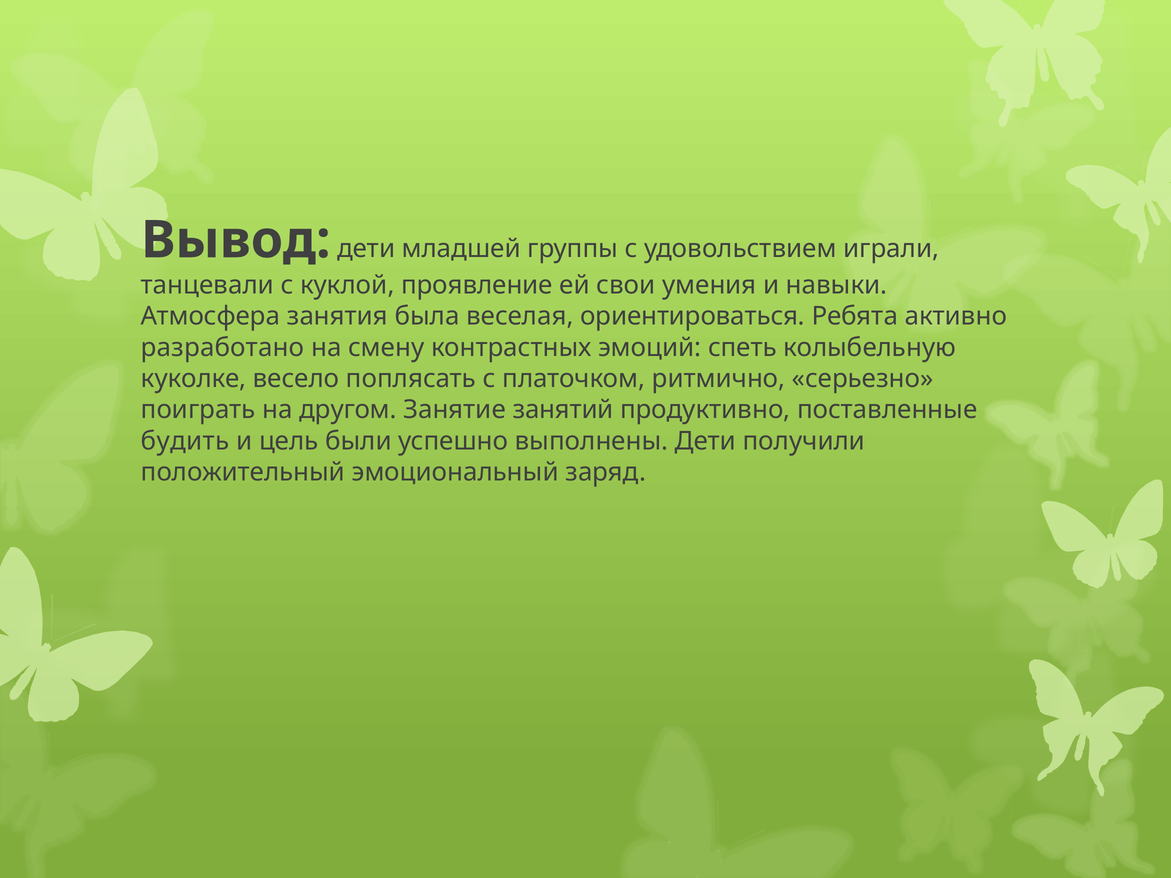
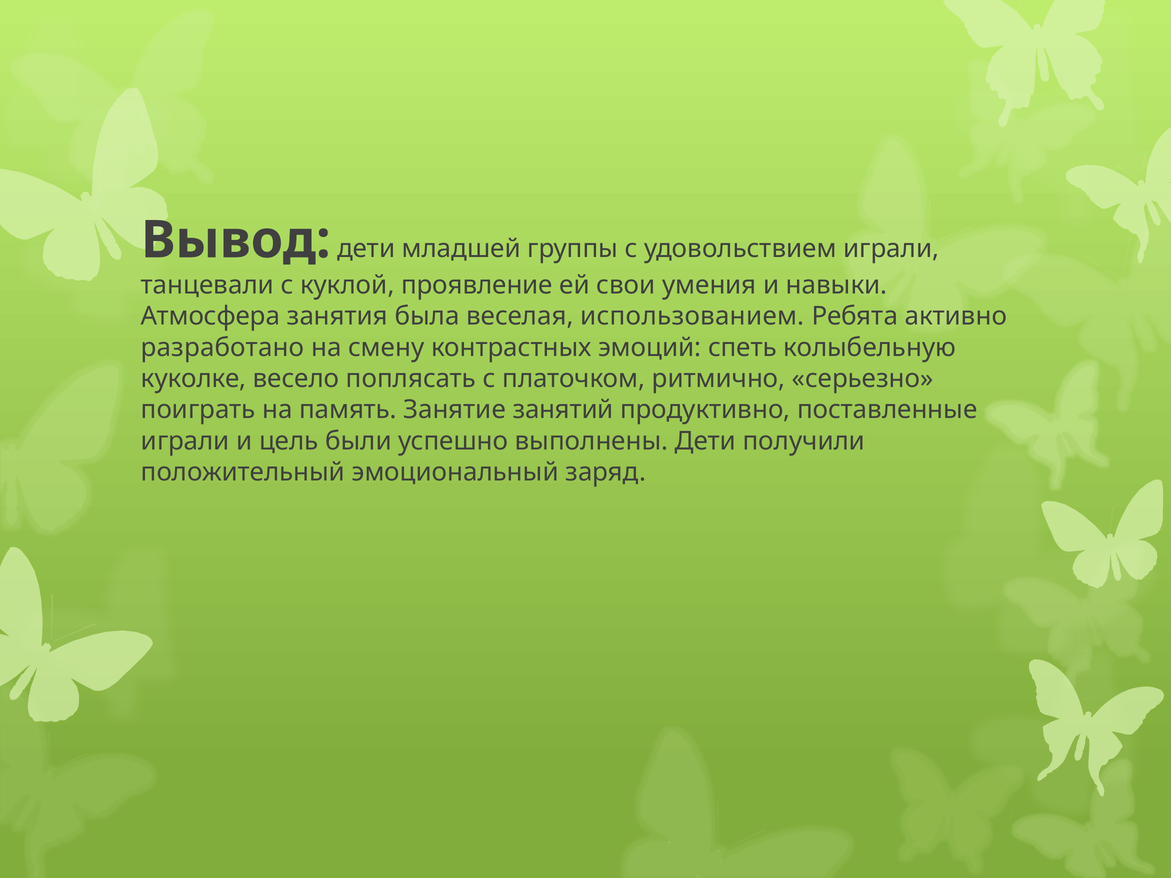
ориентироваться: ориентироваться -> использованием (692, 316)
другом: другом -> память (348, 410)
будить: будить -> играли (185, 441)
